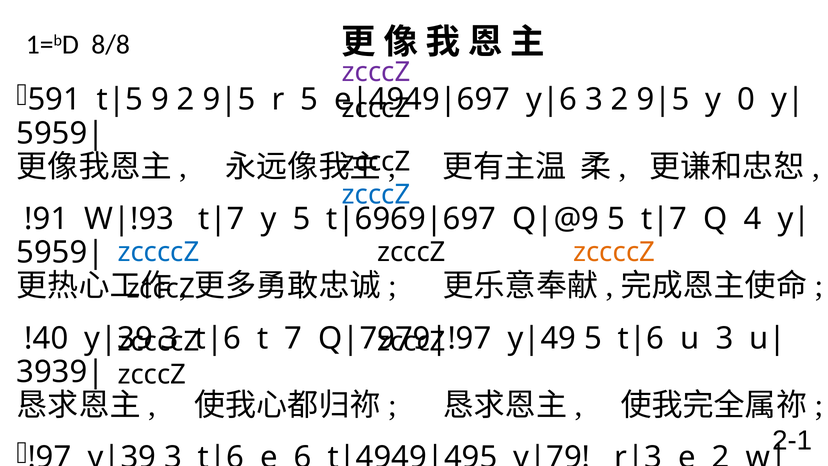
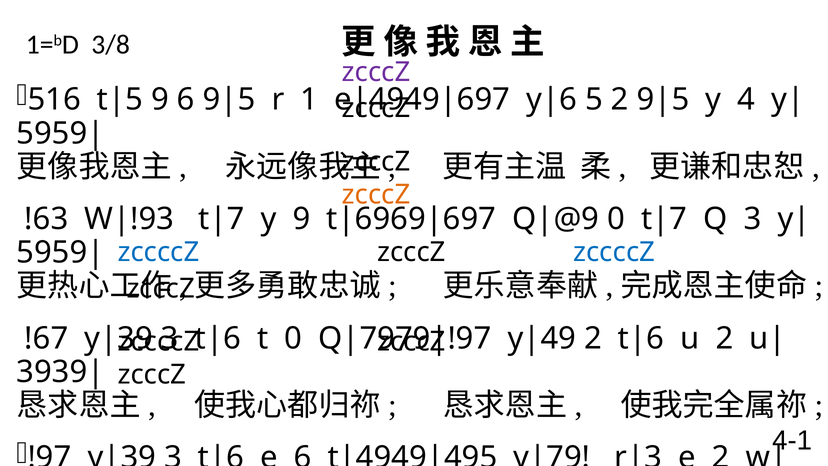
8/8: 8/8 -> 3/8 (111, 45)
591: 591 -> 516 (54, 100)
9 2: 2 -> 6 (186, 100)
r 5: 5 -> 1 (309, 100)
3: 3 -> 5 (594, 100)
0: 0 -> 4 (746, 100)
zcccZ colour: blue -> orange (376, 195)
!91: !91 -> !63 (46, 219)
y 5: 5 -> 9 (301, 219)
5: 5 -> 0 (616, 219)
Q 4: 4 -> 3 (753, 219)
zccccZ colour: orange -> blue (614, 252)
!40: !40 -> !67 (46, 338)
t 7: 7 -> 0 (293, 338)
5: 5 -> 2 (593, 338)
u 3: 3 -> 2 (724, 338)
2-1: 2-1 -> 4-1 (792, 440)
